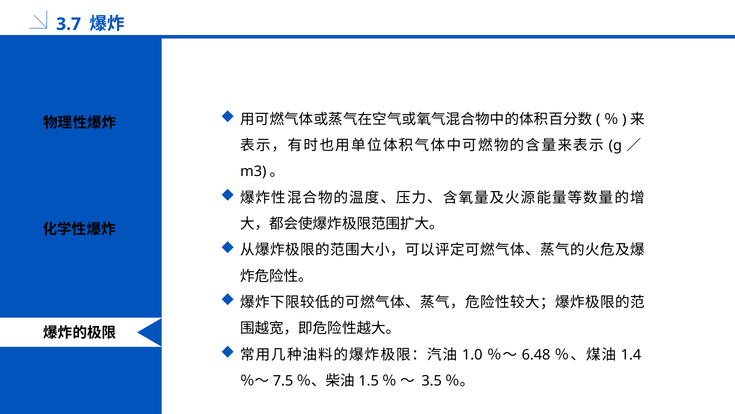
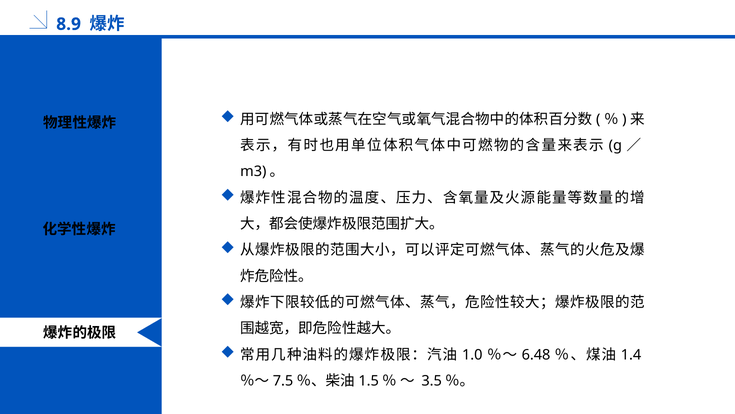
3.7: 3.7 -> 8.9 (69, 24)
